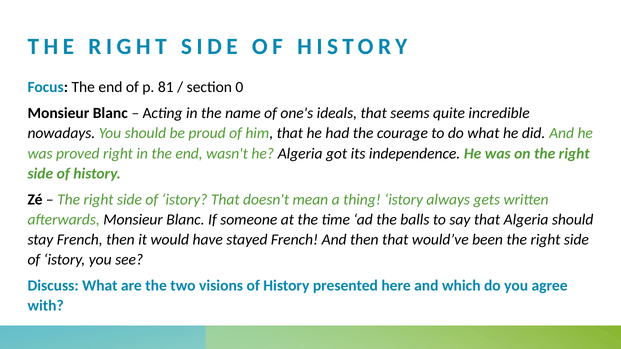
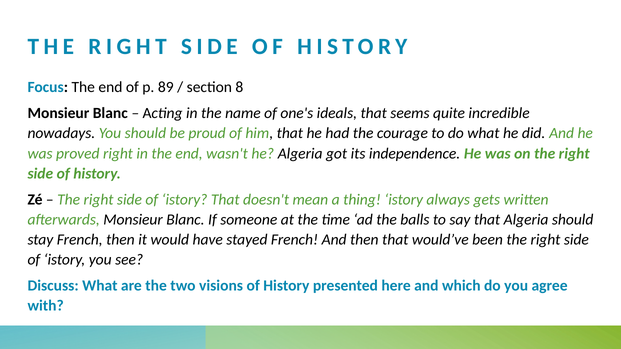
81: 81 -> 89 (166, 87)
0: 0 -> 8 (239, 87)
